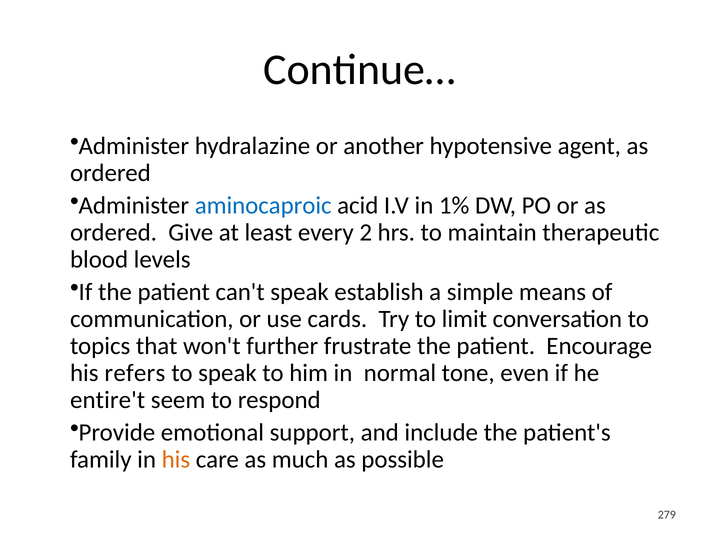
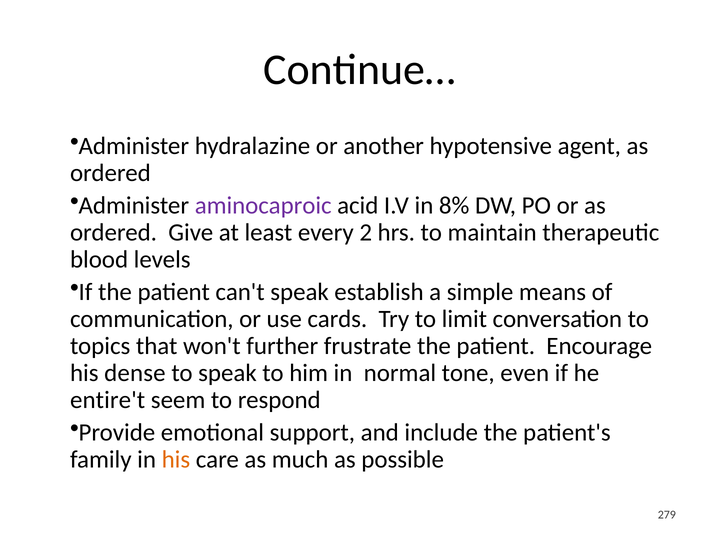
aminocaproic colour: blue -> purple (263, 206)
1%: 1% -> 8% (454, 206)
refers: refers -> dense (135, 373)
